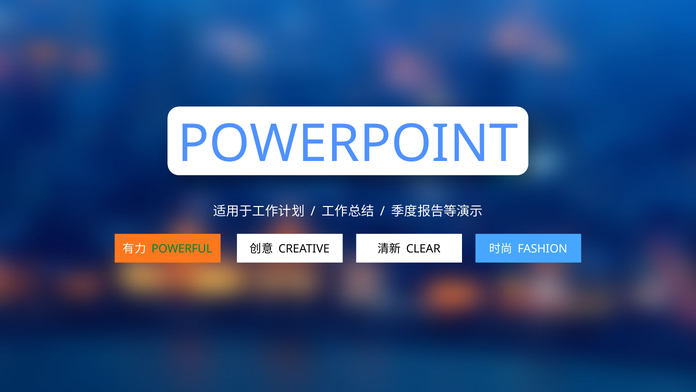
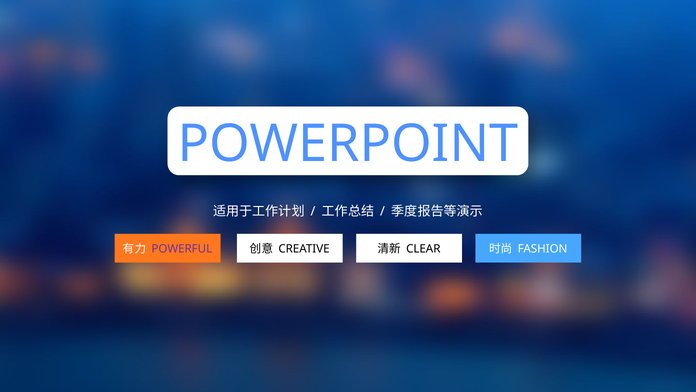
POWERFUL colour: green -> purple (182, 249)
